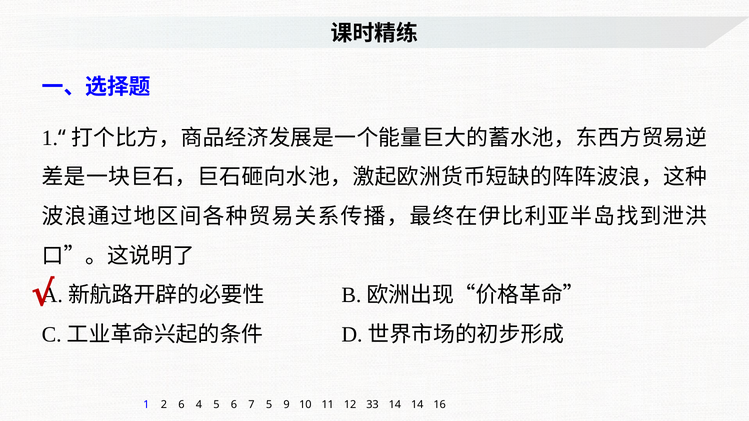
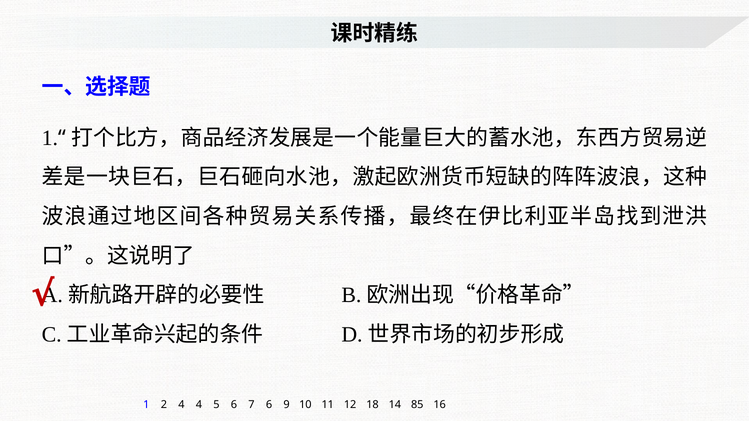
2 6: 6 -> 4 (181, 405)
7 5: 5 -> 6 (269, 405)
33: 33 -> 18 (373, 405)
14 14: 14 -> 85 (417, 405)
